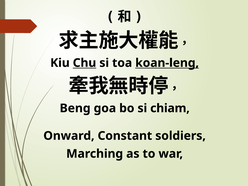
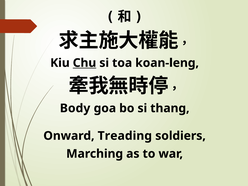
koan-leng underline: present -> none (167, 63)
Beng: Beng -> Body (75, 108)
chiam: chiam -> thang (170, 108)
Constant: Constant -> Treading (125, 136)
